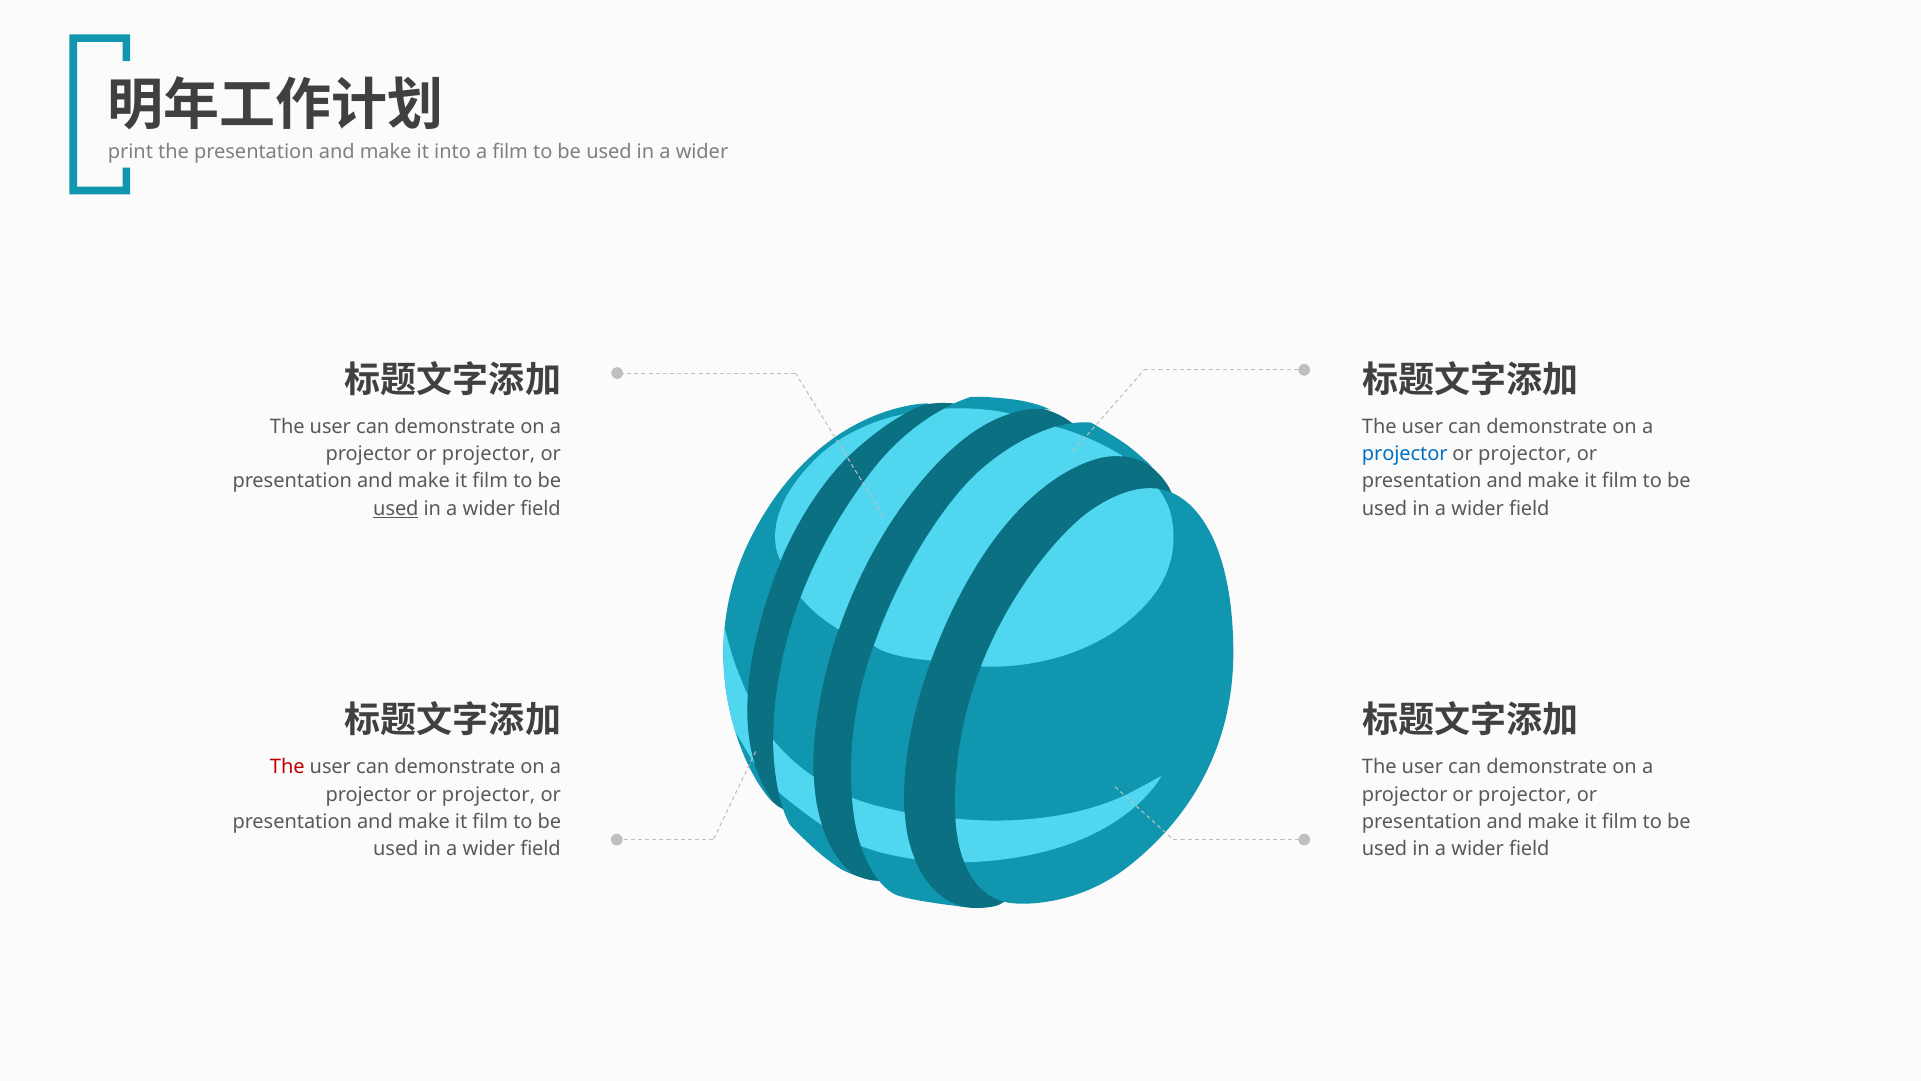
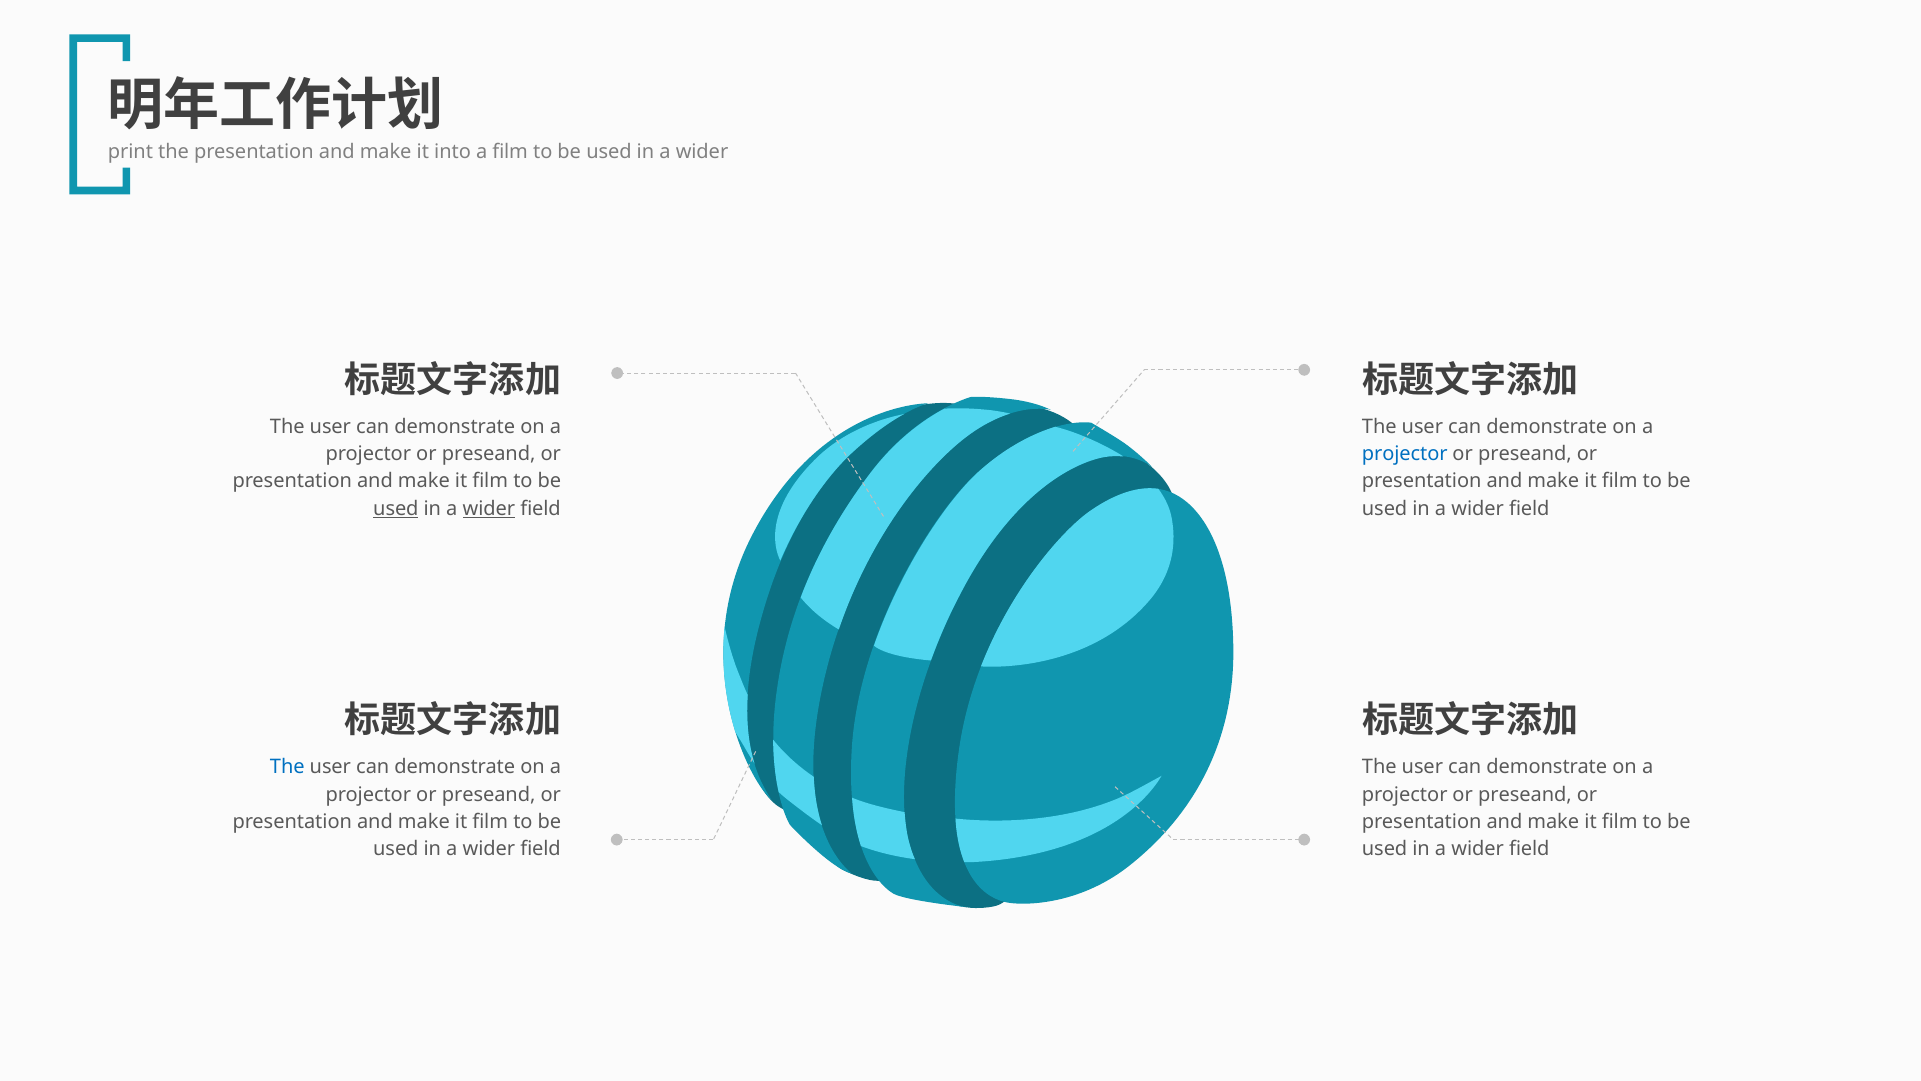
projector: projector -> preseand (489, 454)
projector: projector -> preseand (1525, 454)
wider underline: none -> present (489, 508)
The colour: red -> blue (287, 767)
projector: projector -> preseand (489, 794)
projector: projector -> preseand (1525, 794)
